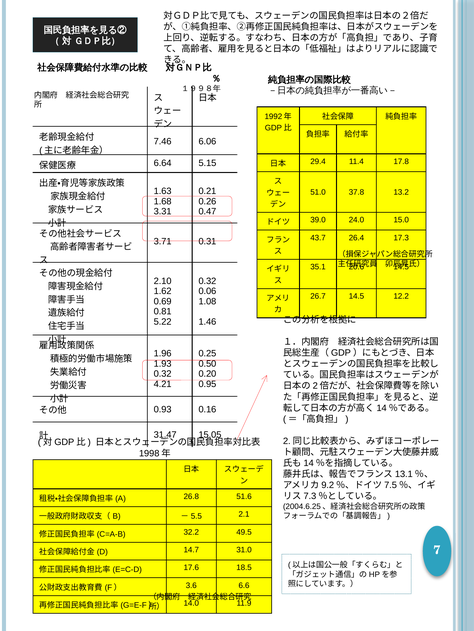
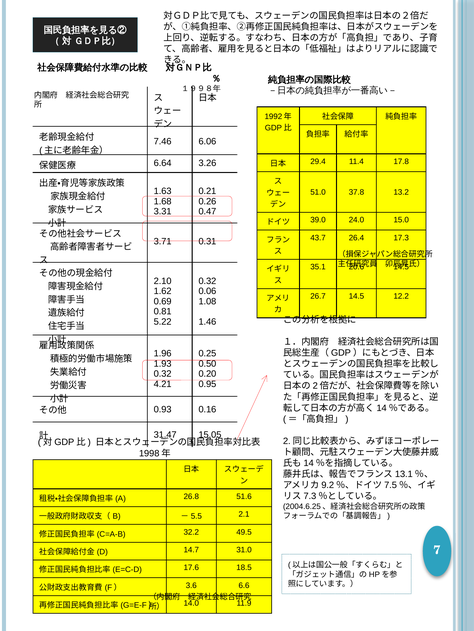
5.15: 5.15 -> 3.26 (207, 163)
